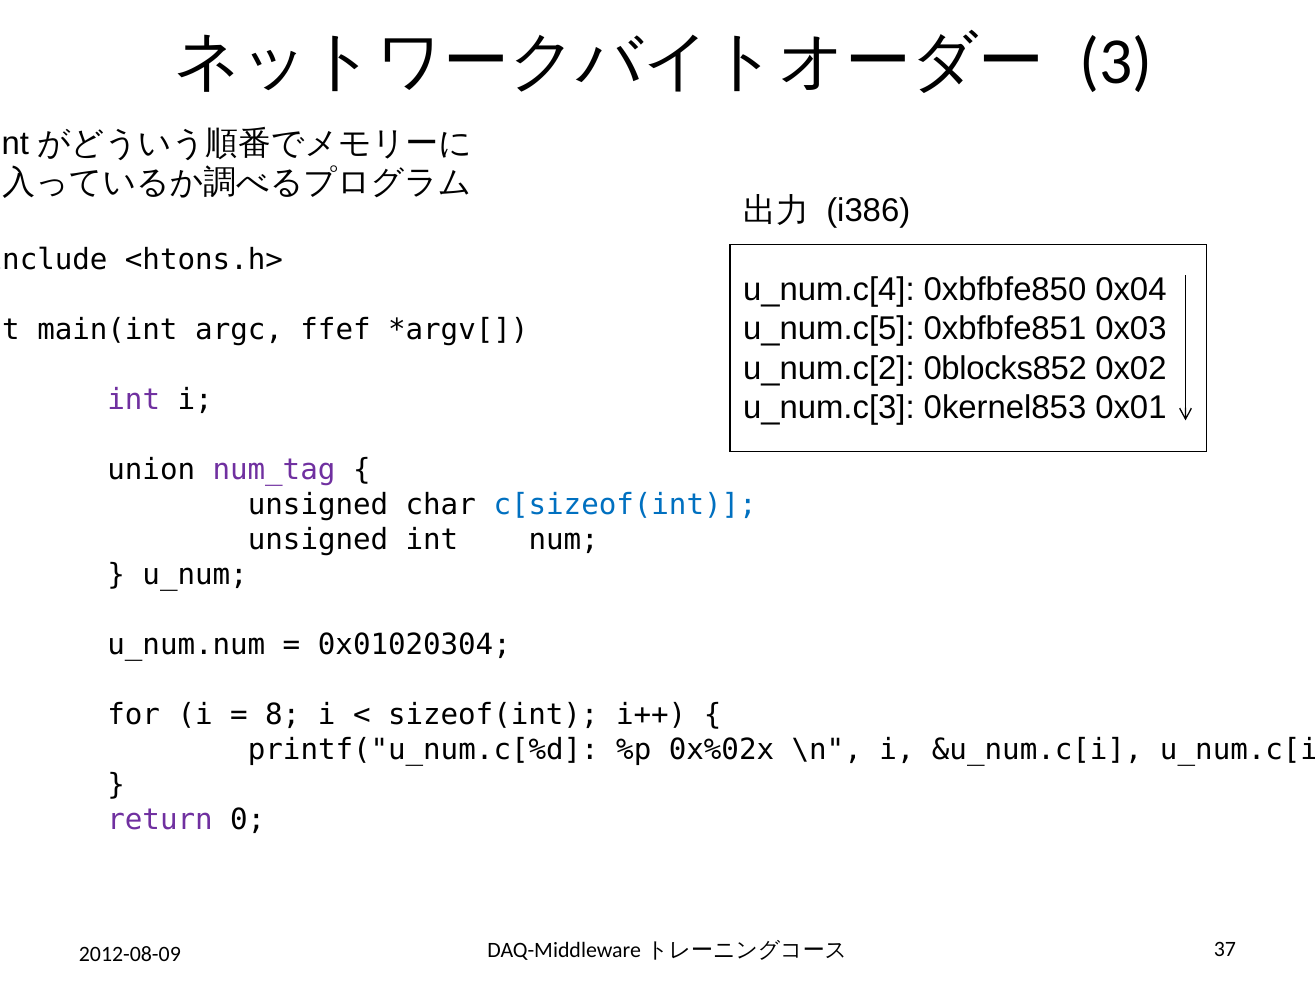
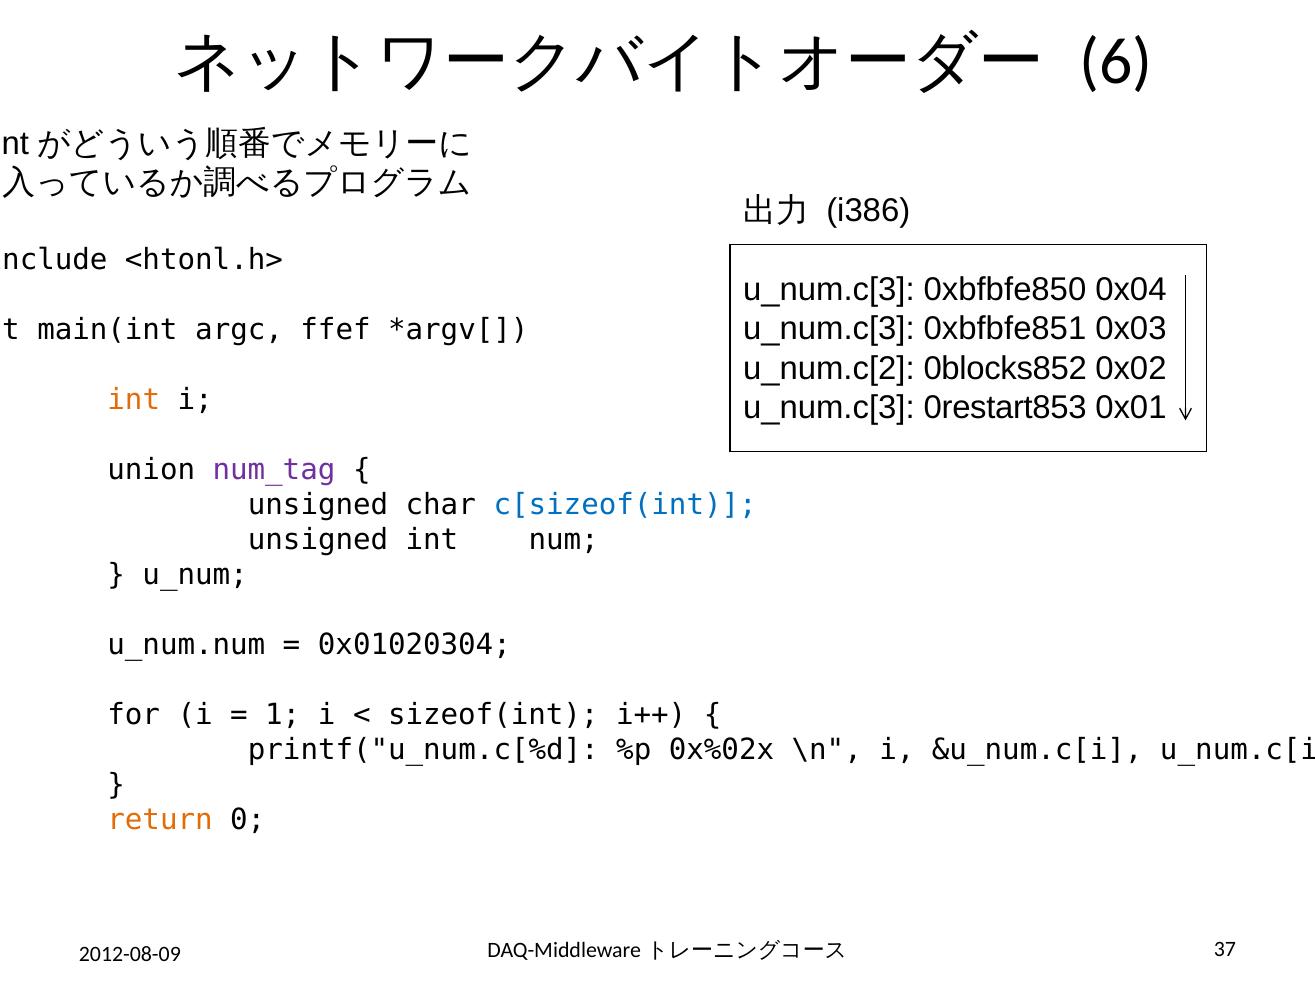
3: 3 -> 6 (1116, 62)
<htons.h>: <htons.h> -> <htonl.h> (204, 260)
u_num.c[4: u_num.c[4 -> u_num.c[3 (829, 290)
u_num.c[5: u_num.c[5 -> u_num.c[3 (829, 329)
int colour: purple -> orange (134, 400)
0kernel853: 0kernel853 -> 0restart853 (1005, 408)
8: 8 -> 1 (283, 715)
return colour: purple -> orange (160, 820)
